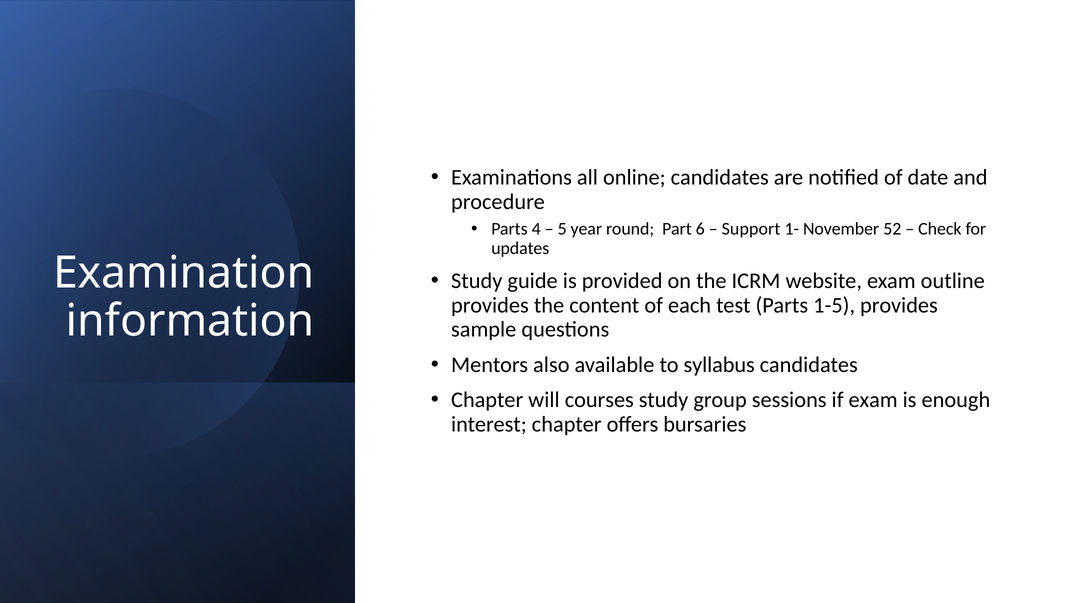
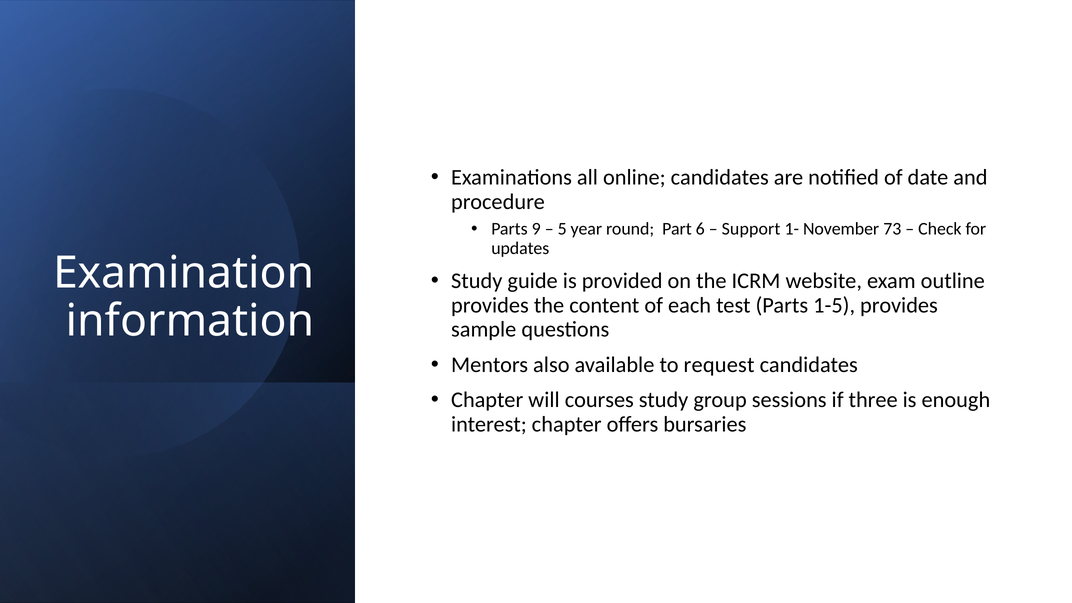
4: 4 -> 9 (536, 229)
52: 52 -> 73 (892, 229)
syllabus: syllabus -> request (719, 365)
if exam: exam -> three (873, 400)
